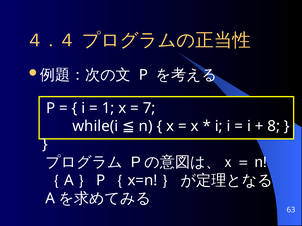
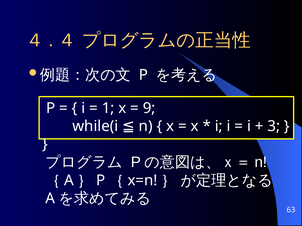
7: 7 -> 9 (149, 108)
8: 8 -> 3 (274, 126)
